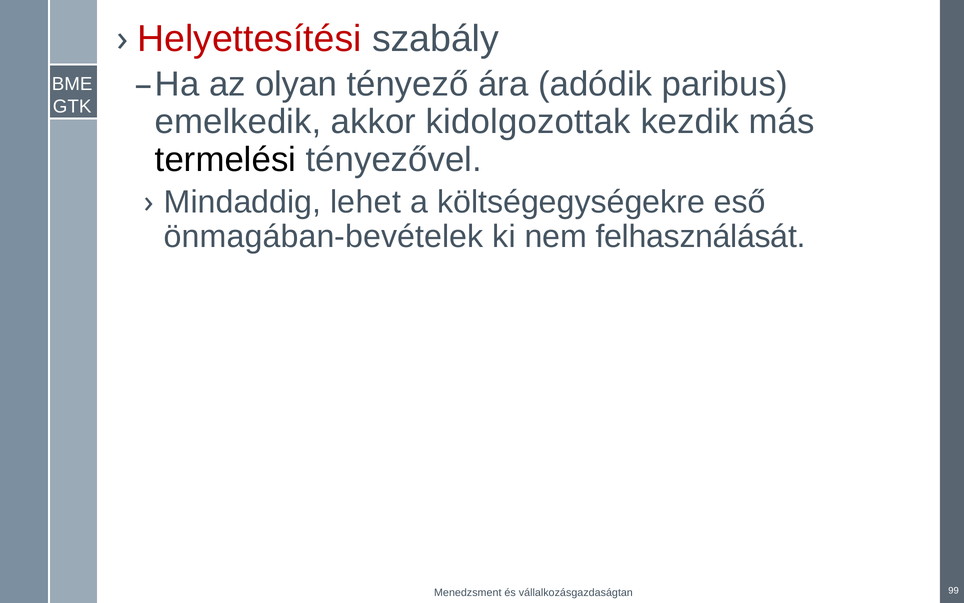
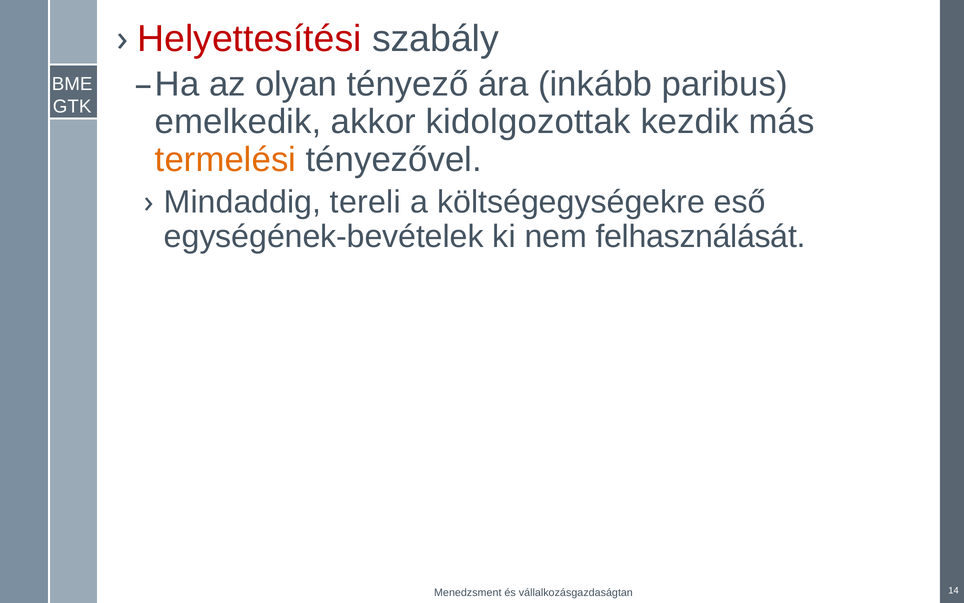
adódik: adódik -> inkább (595, 84)
termelési colour: black -> orange (226, 159)
lehet: lehet -> tereli (365, 202)
önmagában-bevételek: önmagában-bevételek -> egységének-bevételek (324, 237)
99: 99 -> 14 (954, 590)
